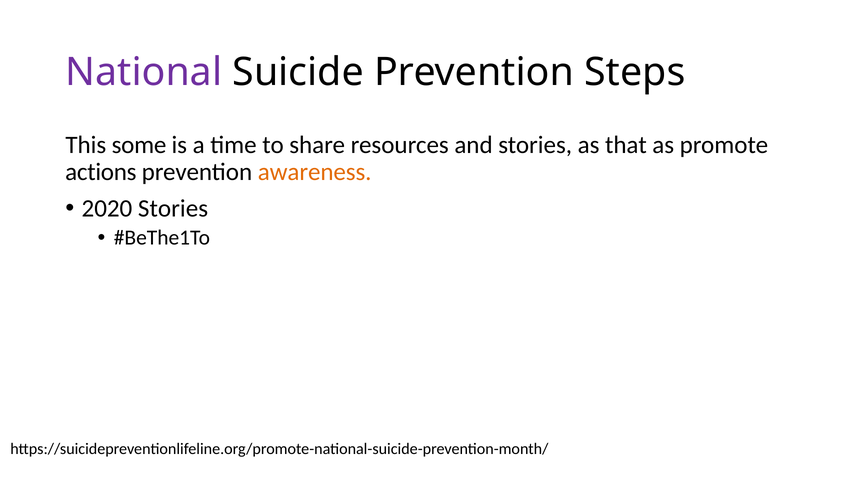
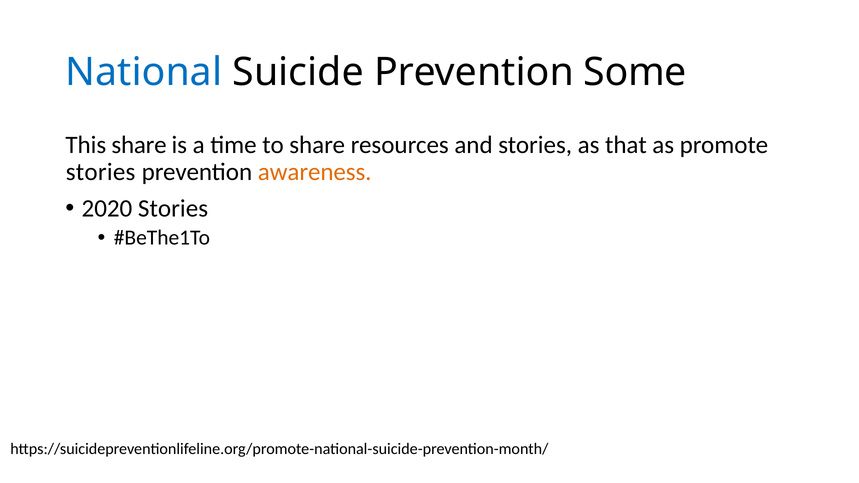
National colour: purple -> blue (144, 72)
Steps: Steps -> Some (635, 72)
This some: some -> share (139, 145)
actions: actions -> stories (101, 172)
